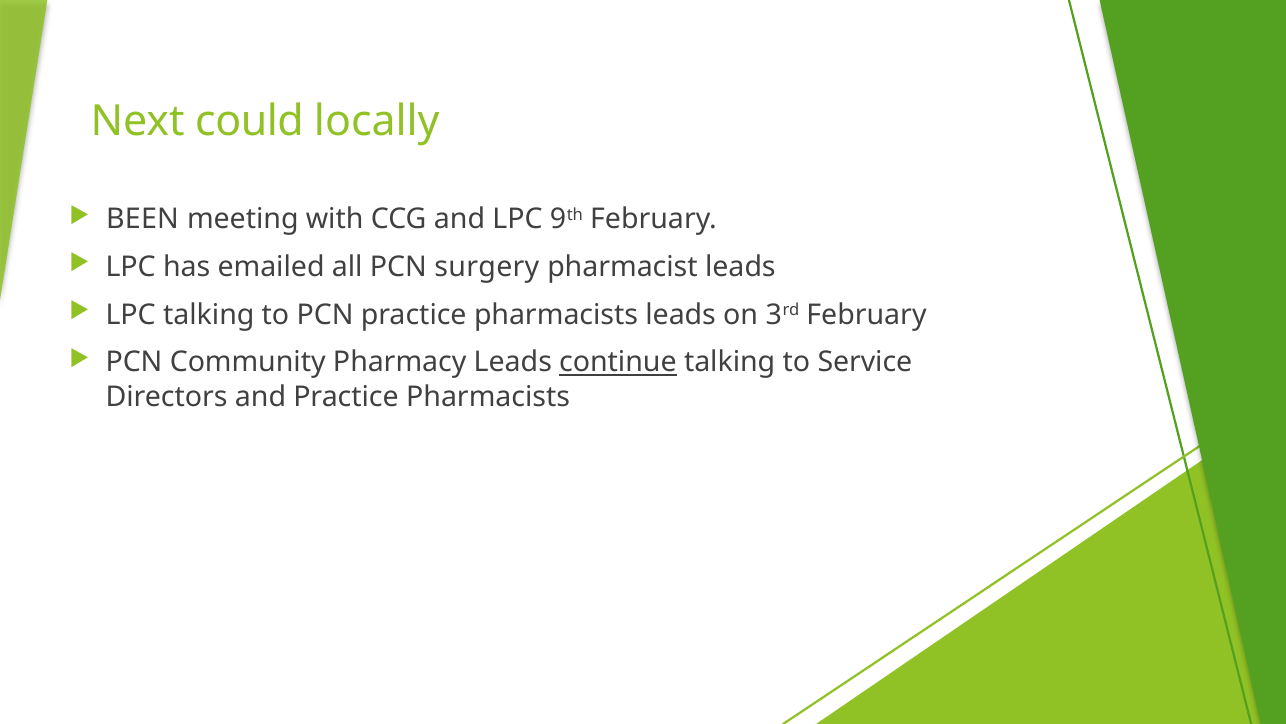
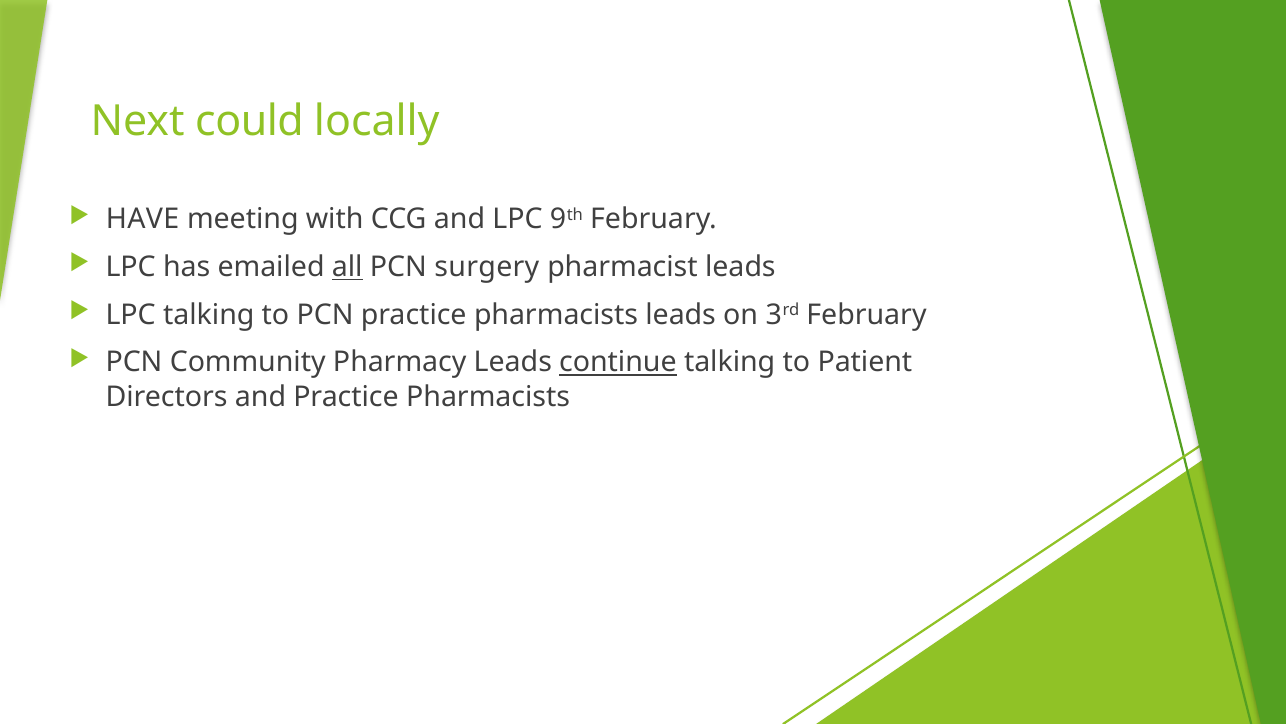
BEEN: BEEN -> HAVE (143, 219)
all underline: none -> present (347, 267)
Service: Service -> Patient (865, 362)
